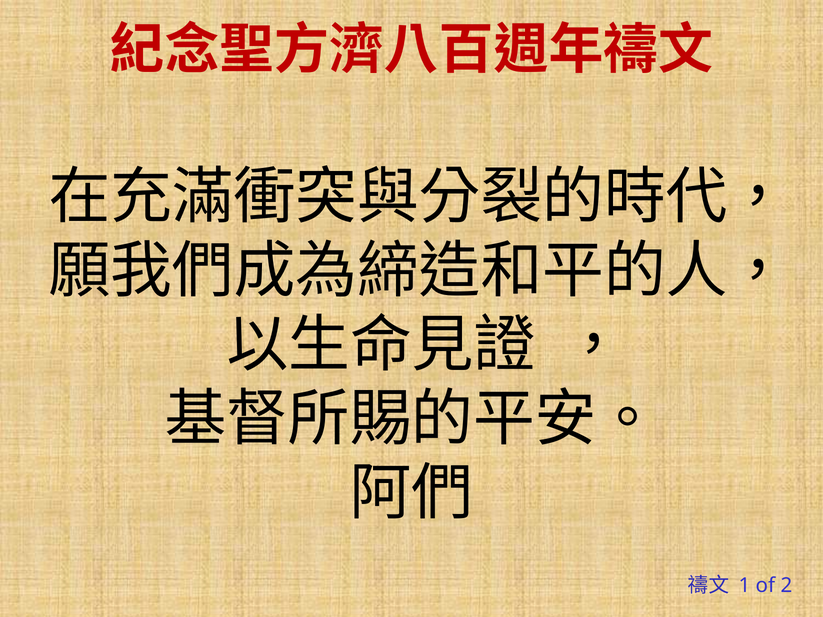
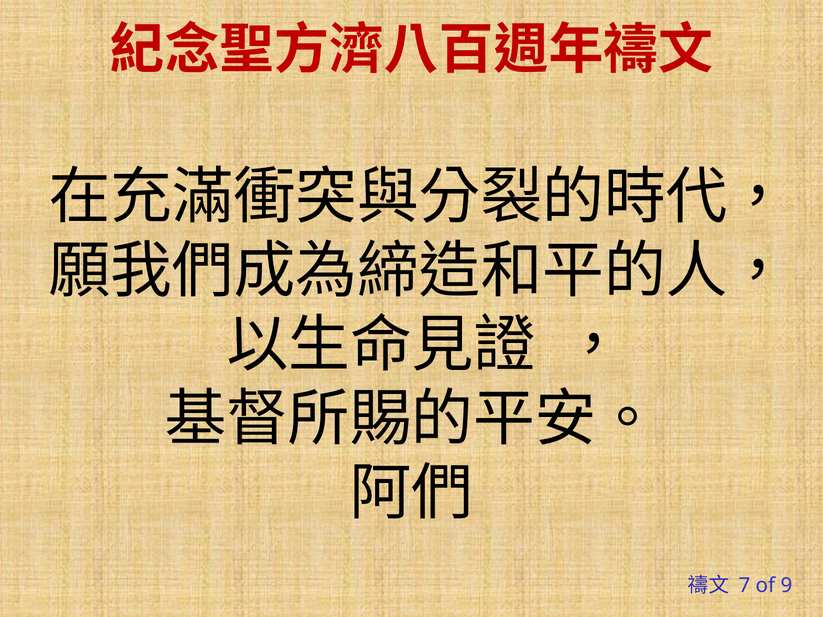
1: 1 -> 7 (744, 586)
2: 2 -> 9 (786, 586)
